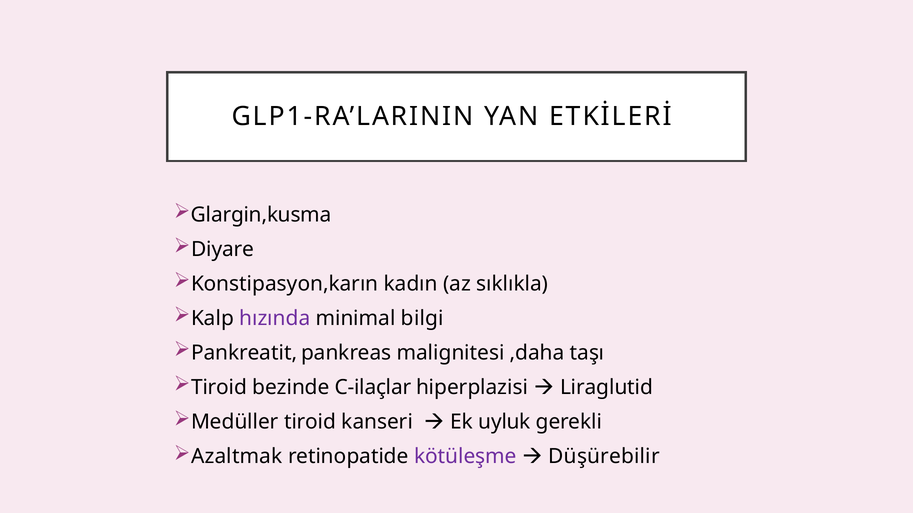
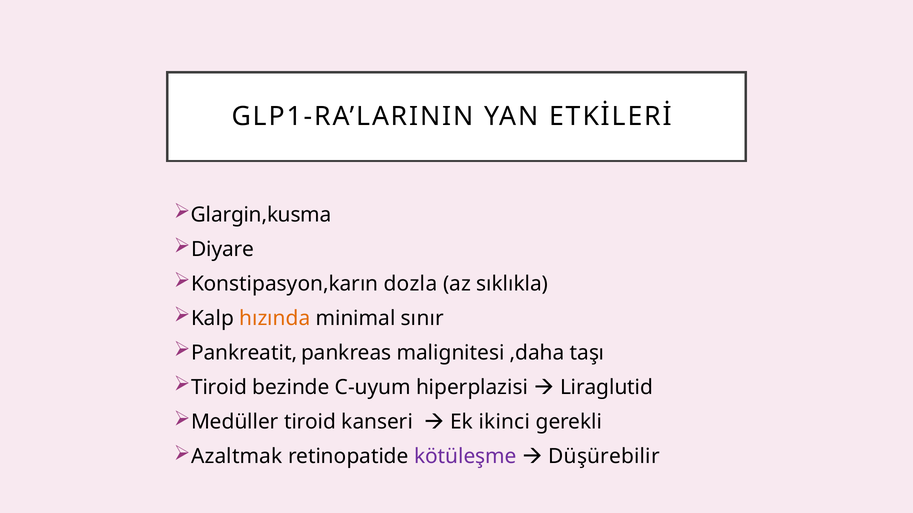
kadın: kadın -> dozla (411, 284)
hızında colour: purple -> orange (275, 319)
bilgi: bilgi -> sınır (422, 319)
C-ilaçlar: C-ilaçlar -> C-uyum (373, 388)
uyluk: uyluk -> ikinci (504, 422)
